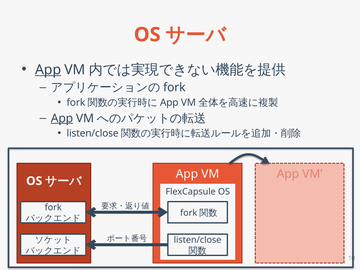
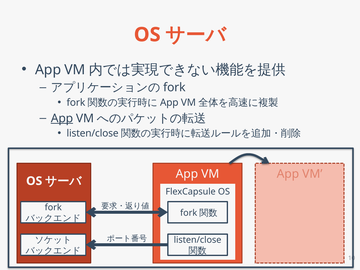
App underline: present -> none (48, 70)
